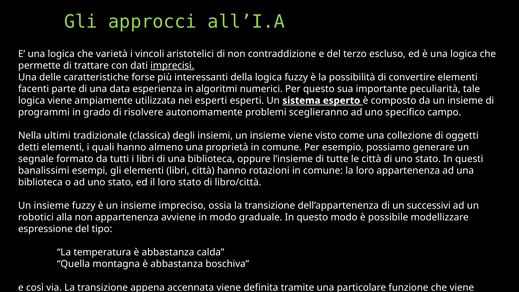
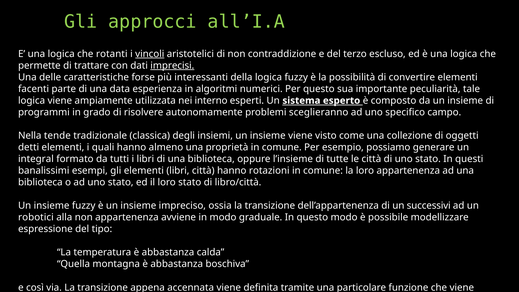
varietà: varietà -> rotanti (112, 54)
vincoli underline: none -> present (150, 54)
nei esperti: esperti -> interno (211, 101)
ultimi: ultimi -> tende (57, 136)
segnale: segnale -> integral (36, 159)
